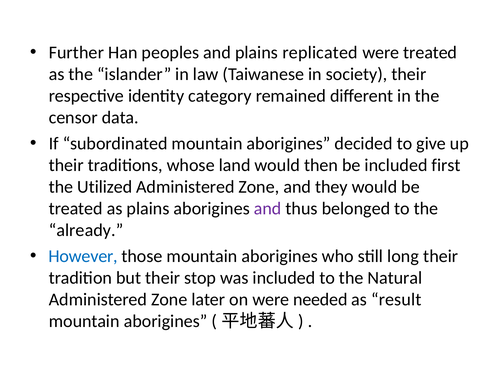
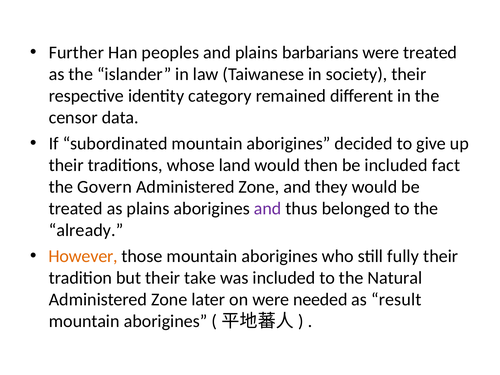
replicated: replicated -> barbarians (320, 52)
first: first -> fact (446, 165)
Utilized: Utilized -> Govern (105, 187)
However colour: blue -> orange (83, 256)
long: long -> fully (403, 256)
stop: stop -> take (200, 278)
